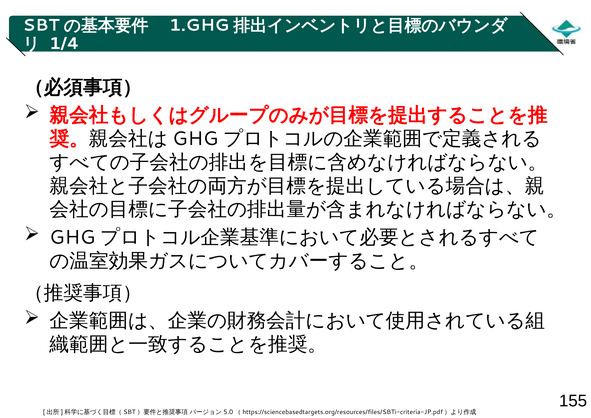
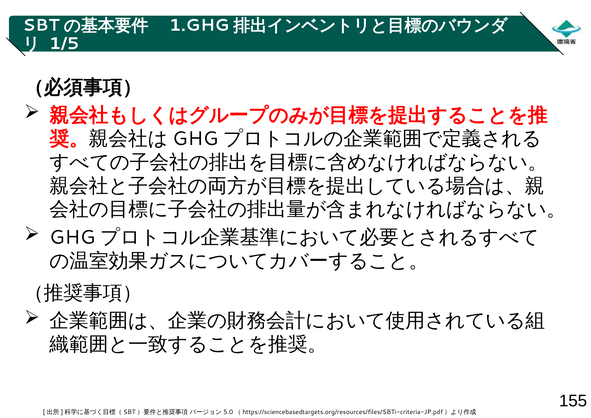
1/4: 1/4 -> 1/5 (64, 44)
